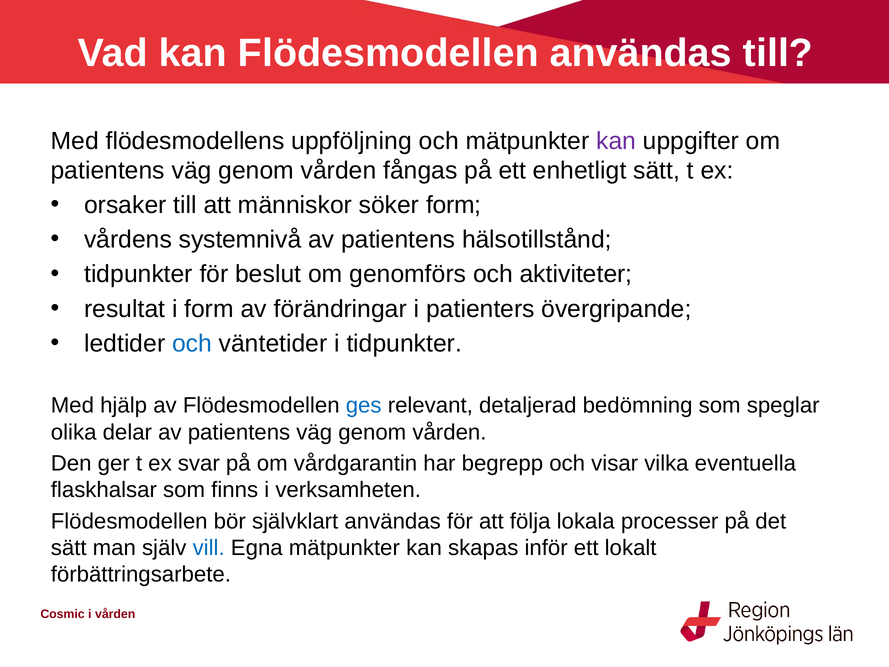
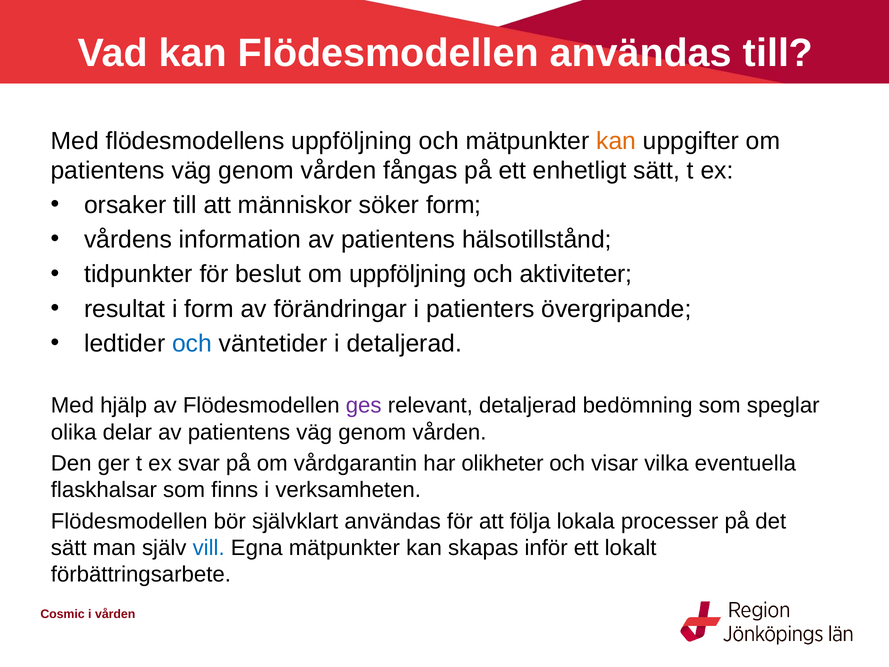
kan colour: purple -> orange (616, 141)
systemnivå: systemnivå -> information (240, 240)
om genomförs: genomförs -> uppföljning (408, 274)
i tidpunkter: tidpunkter -> detaljerad (404, 343)
ges colour: blue -> purple (364, 405)
begrepp: begrepp -> olikheter (502, 463)
